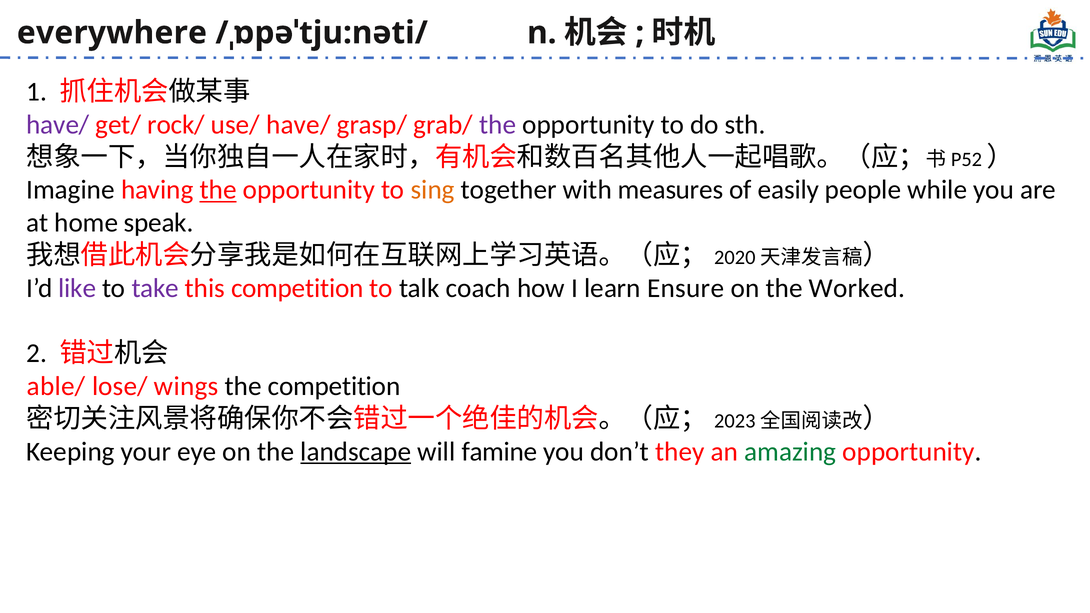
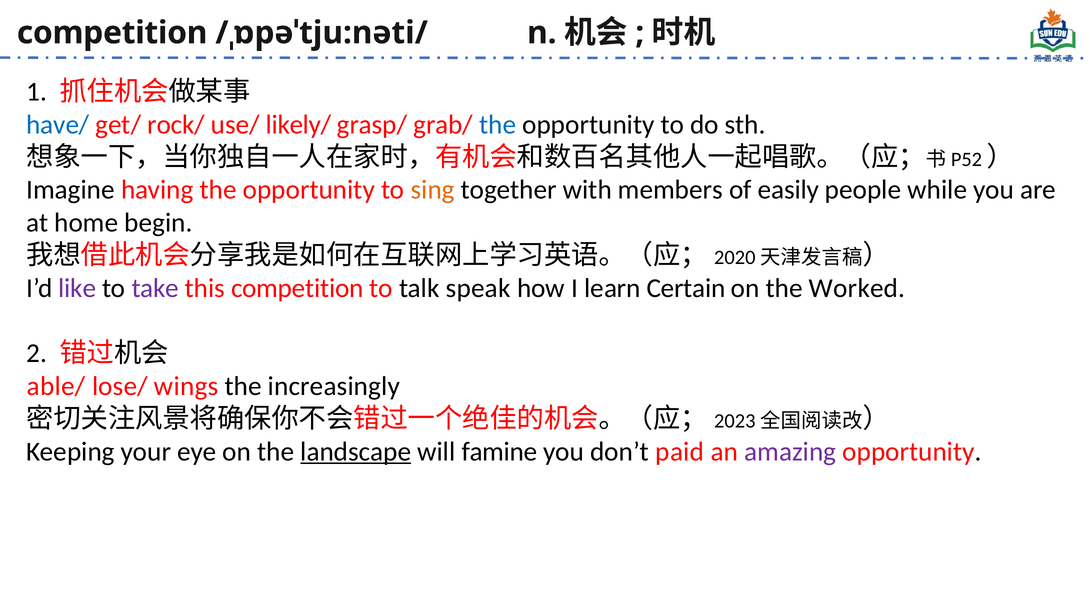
everywhere: everywhere -> competition (112, 33)
have/ colour: purple -> blue (58, 125)
use/ have/: have/ -> likely/ (299, 125)
the colour: purple -> blue (498, 125)
the underline: present -> none (218, 190)
measures: measures -> members (670, 190)
speak: speak -> begin (159, 223)
coach: coach -> speak (478, 288)
Ensure: Ensure -> Certain (686, 288)
the competition: competition -> increasingly (334, 386)
they: they -> paid (680, 452)
amazing colour: green -> purple (790, 452)
